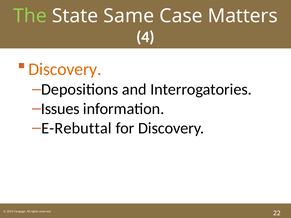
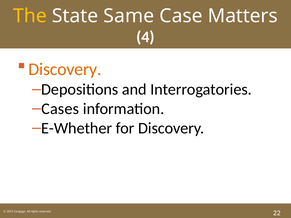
The colour: light green -> yellow (30, 16)
Issues: Issues -> Cases (60, 109)
E-Rebuttal: E-Rebuttal -> E-Whether (77, 128)
